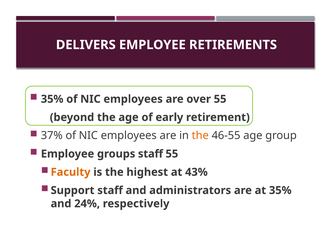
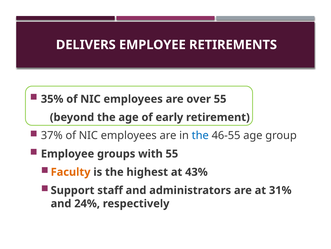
the colour: orange -> blue (200, 135)
groups staff: staff -> with (150, 153)
at 35%: 35% -> 31% (280, 190)
